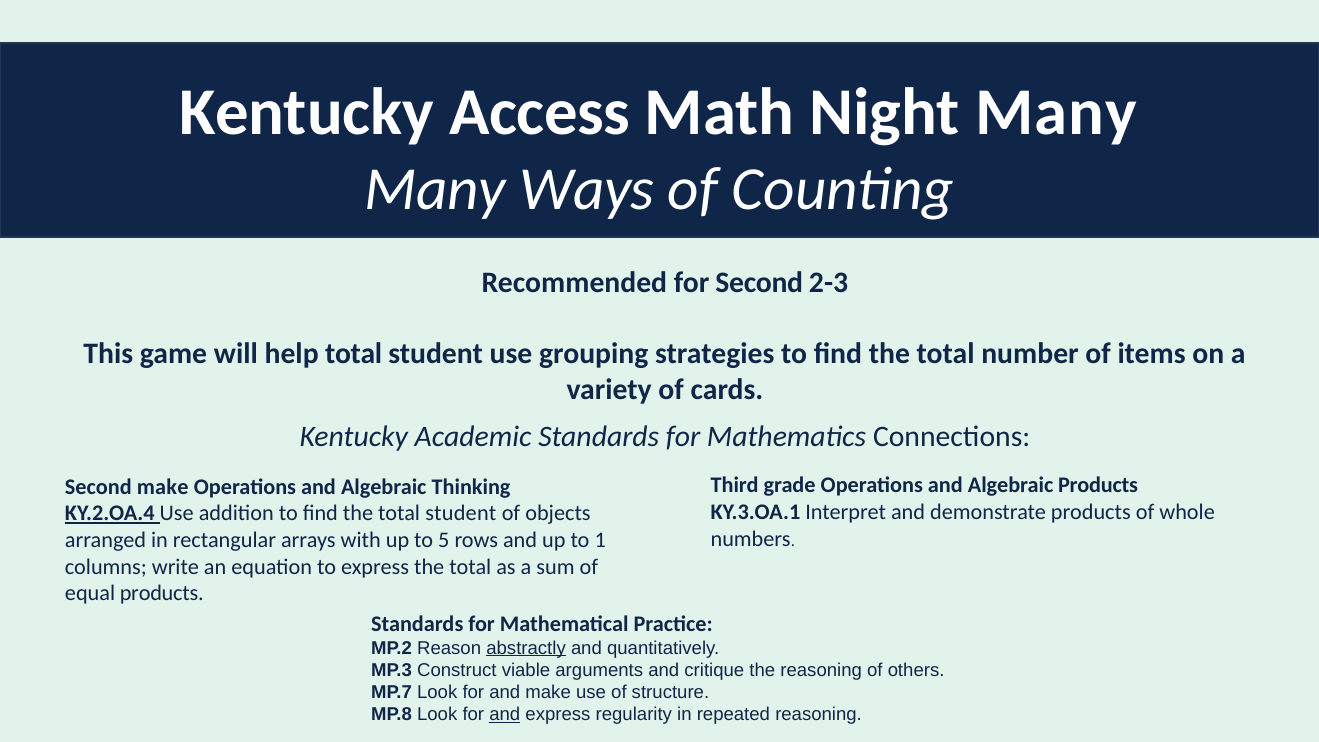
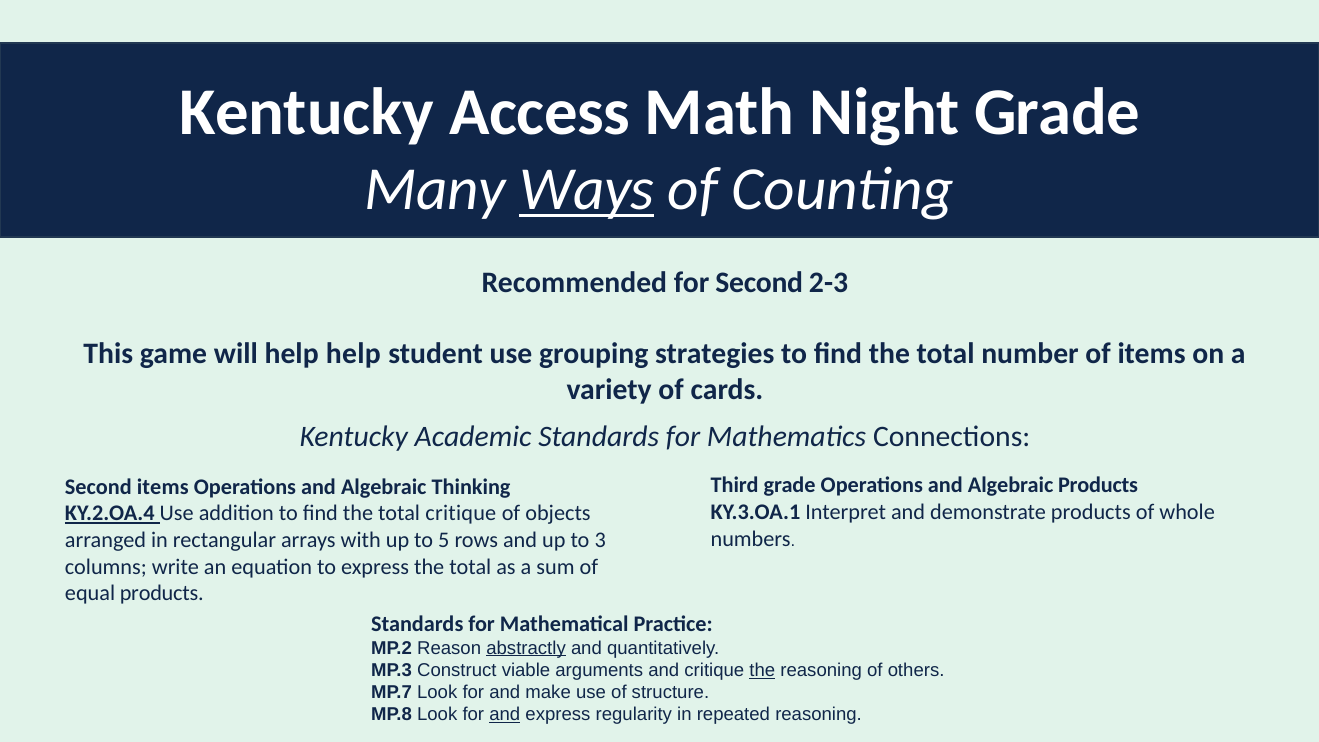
Night Many: Many -> Grade (1057, 113)
Ways underline: none -> present (587, 189)
help total: total -> help (353, 354)
Second make: make -> items (163, 487)
the total student: student -> critique (461, 513)
1: 1 -> 3 (600, 540)
the underline: none -> present (762, 670)
